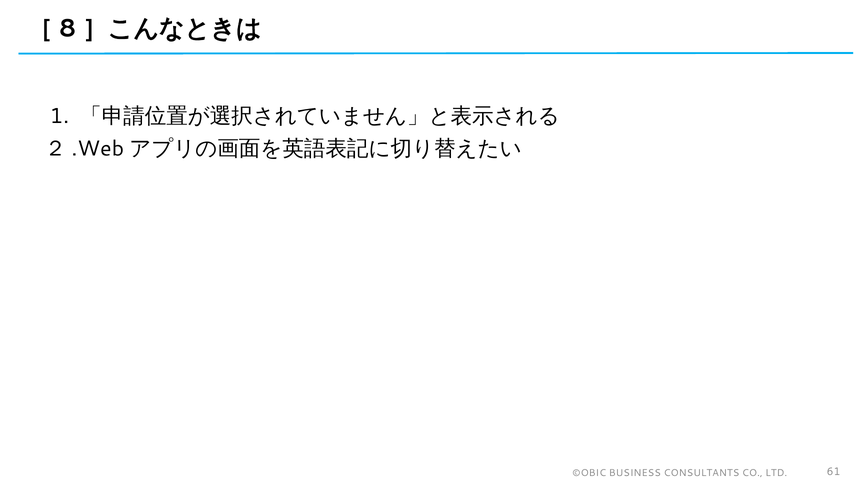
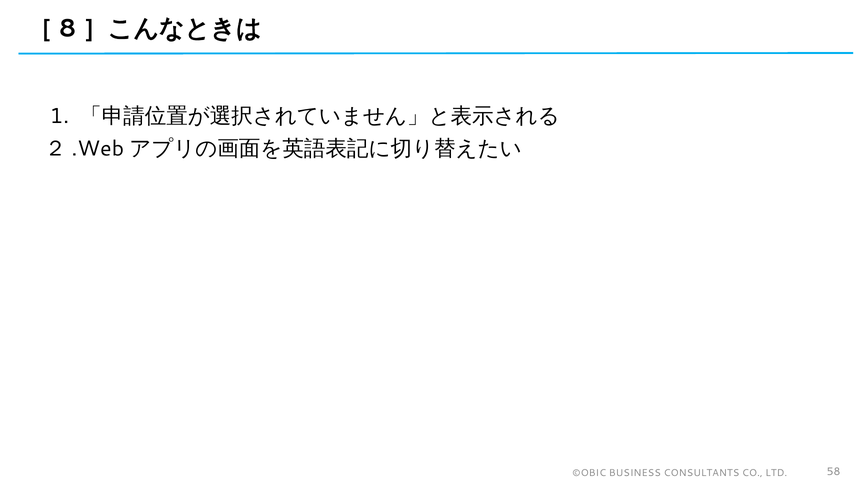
61: 61 -> 58 (834, 471)
